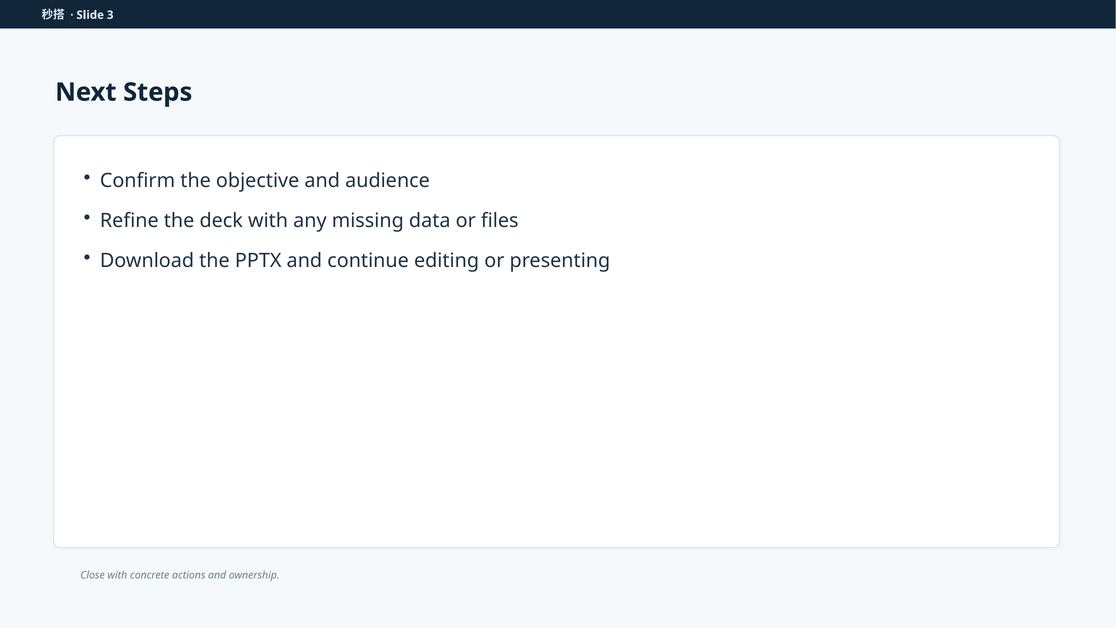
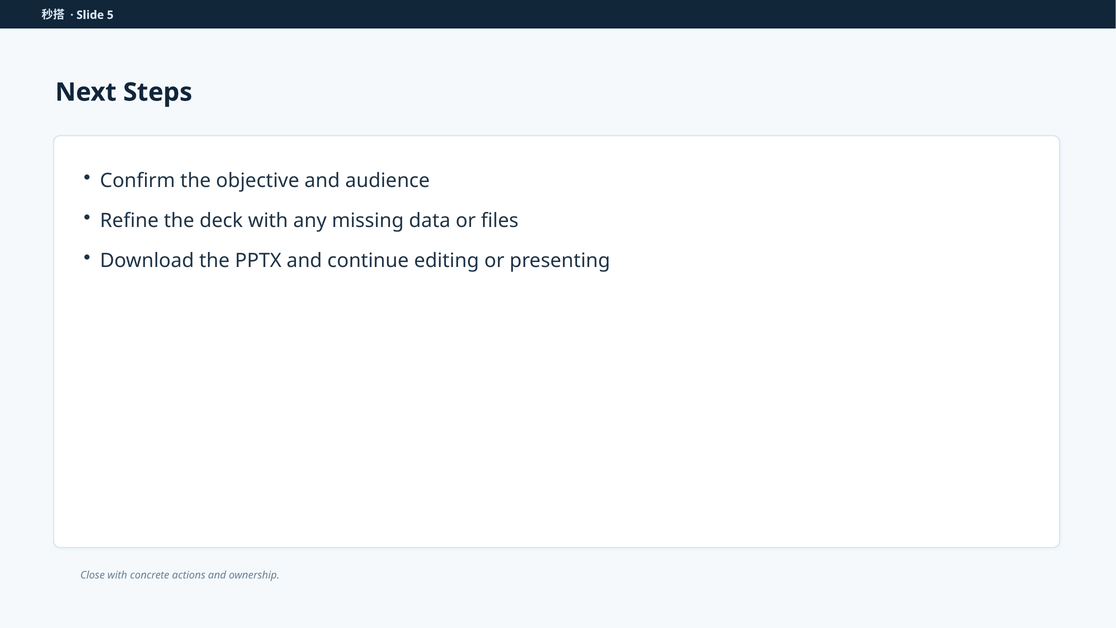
3: 3 -> 5 (110, 15)
